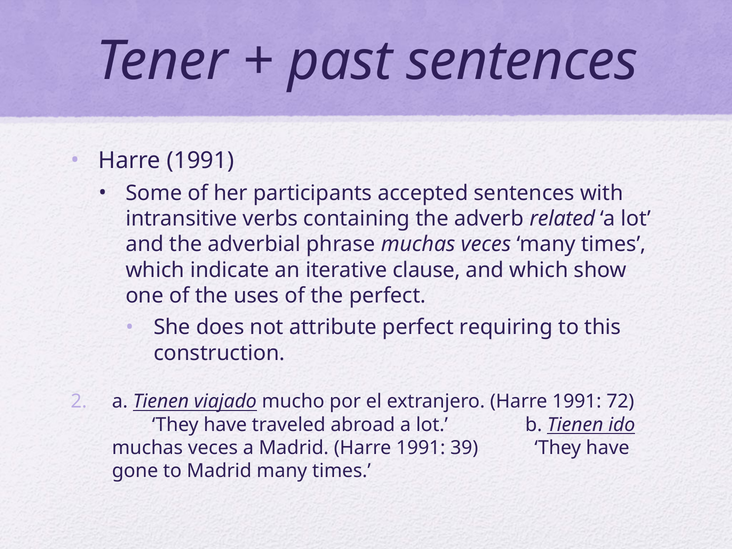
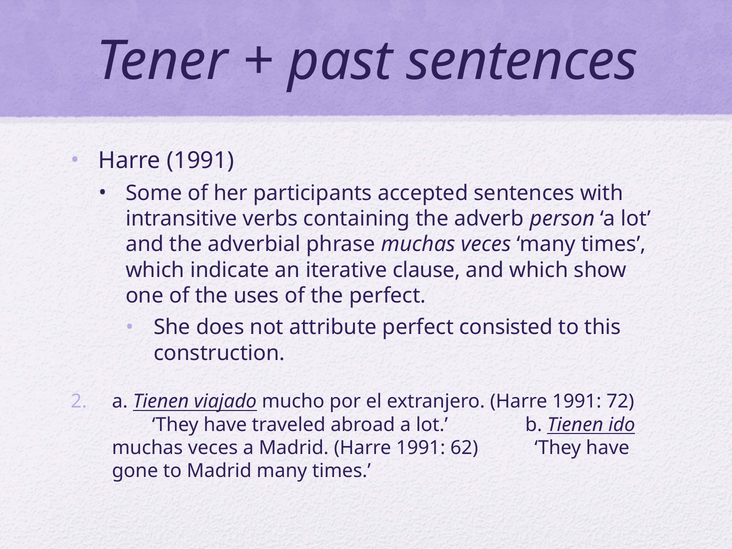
related: related -> person (562, 219)
requiring: requiring -> consisted (506, 327)
39: 39 -> 62 (464, 448)
